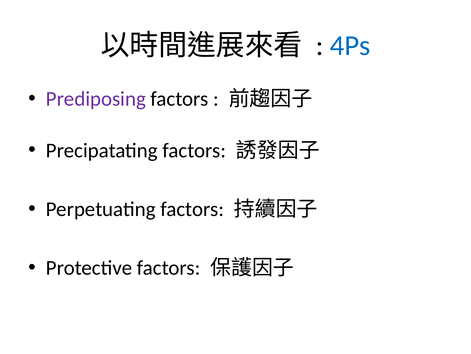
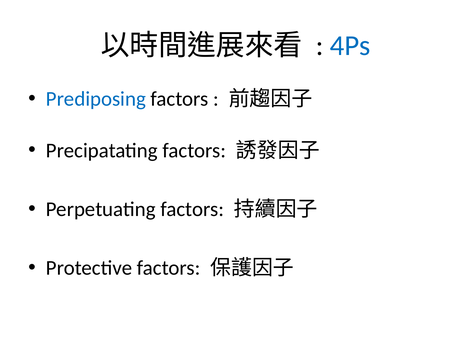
Prediposing colour: purple -> blue (96, 99)
